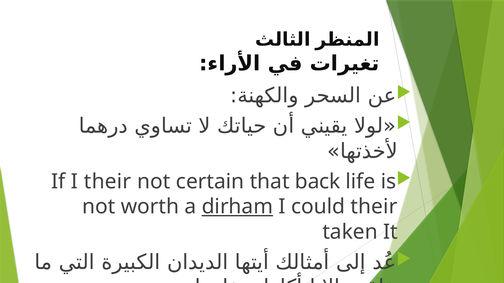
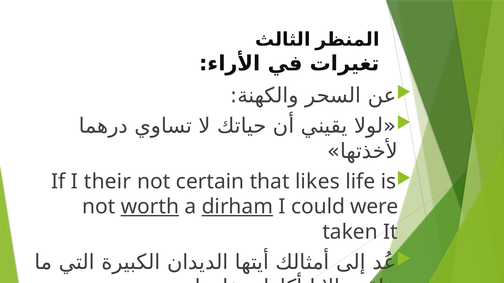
that back: back -> likes (317, 182)
worth underline: none -> present (150, 207)
could their: their -> were (374, 207)
